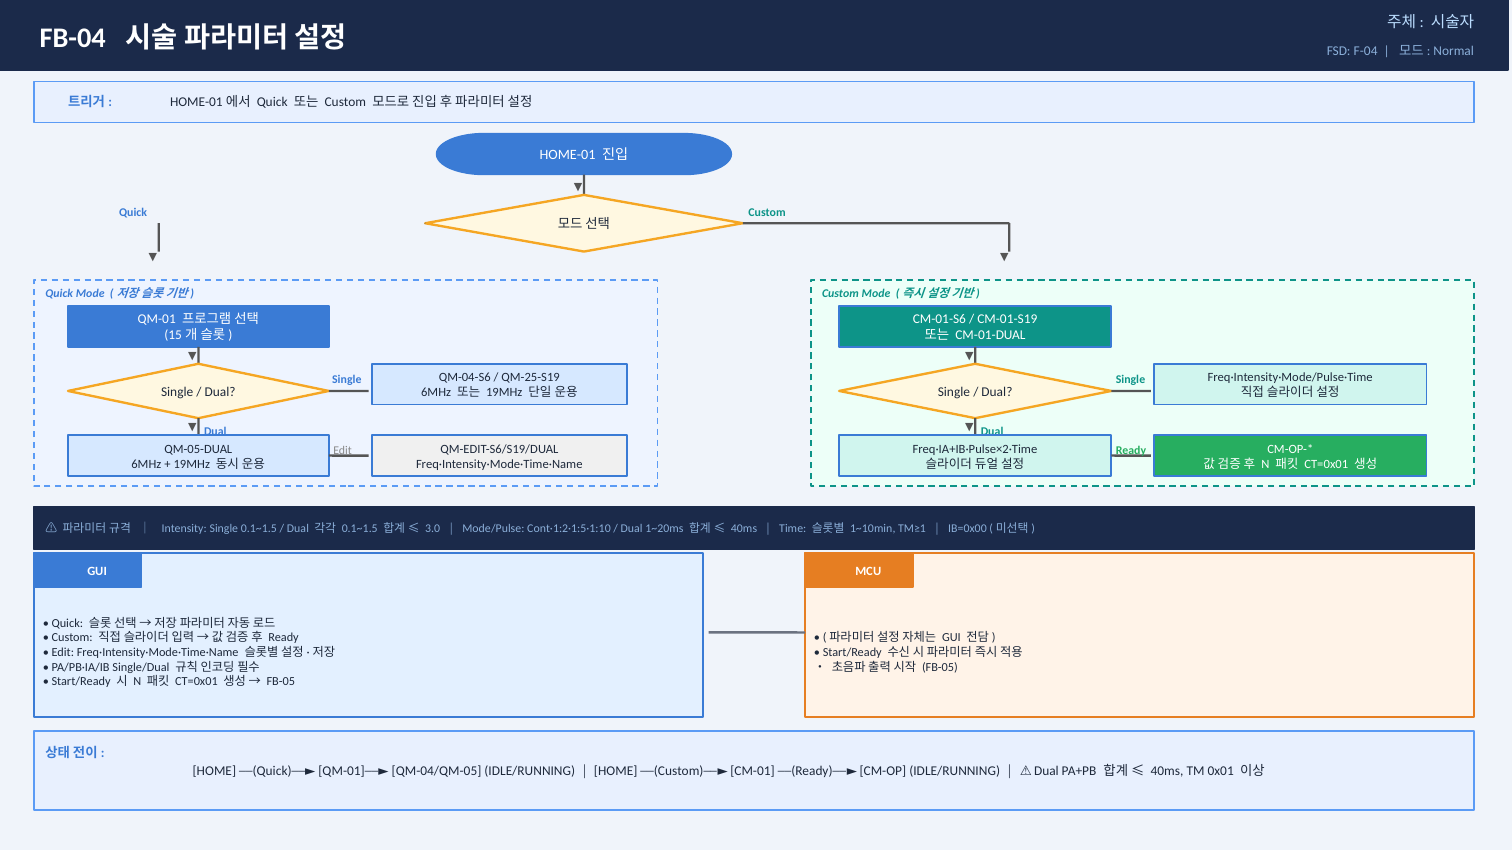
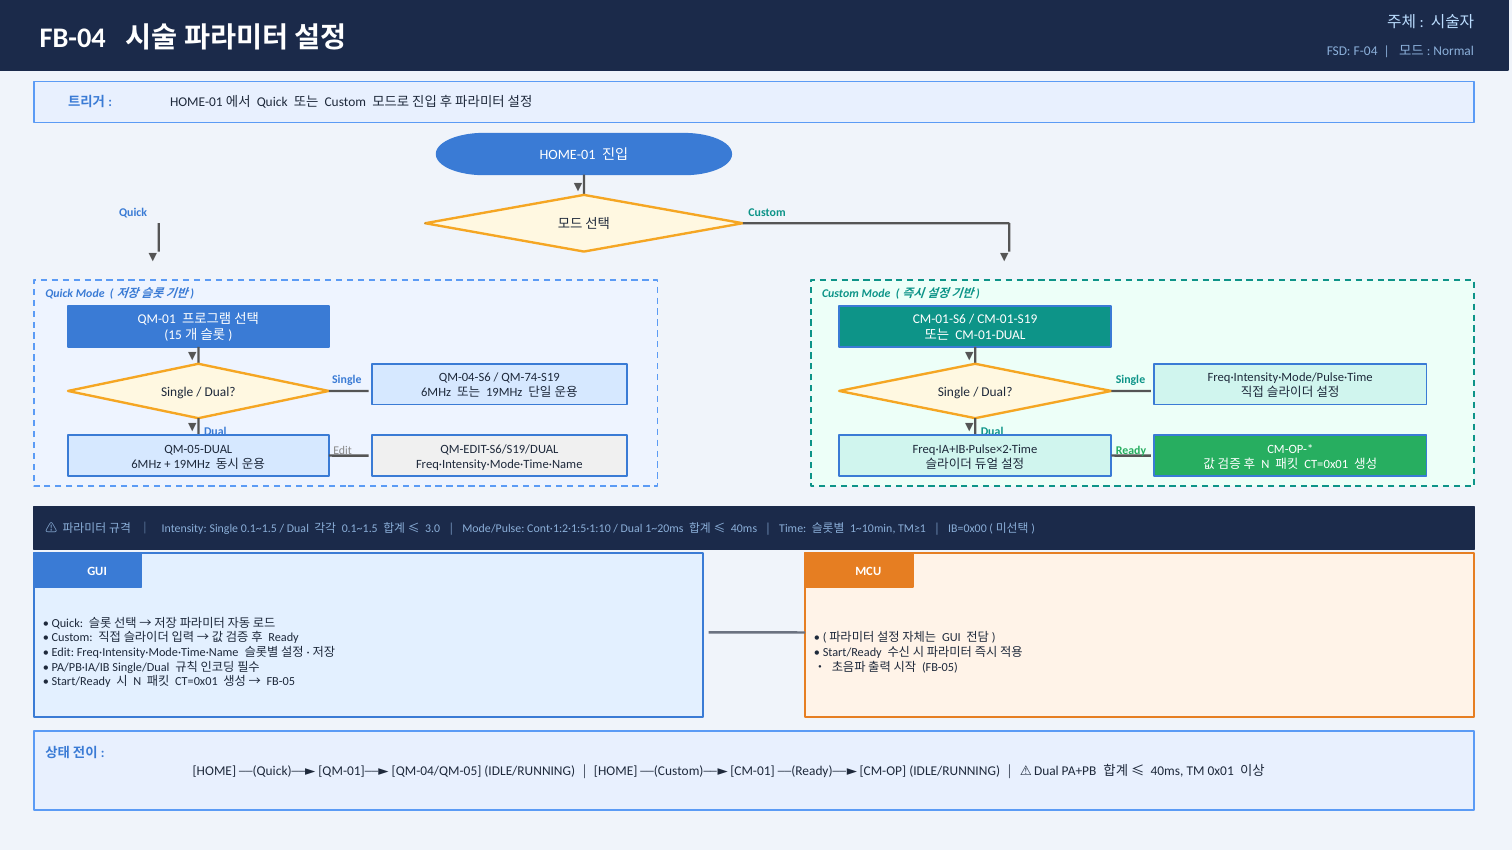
QM-25-S19: QM-25-S19 -> QM-74-S19 (531, 378)
